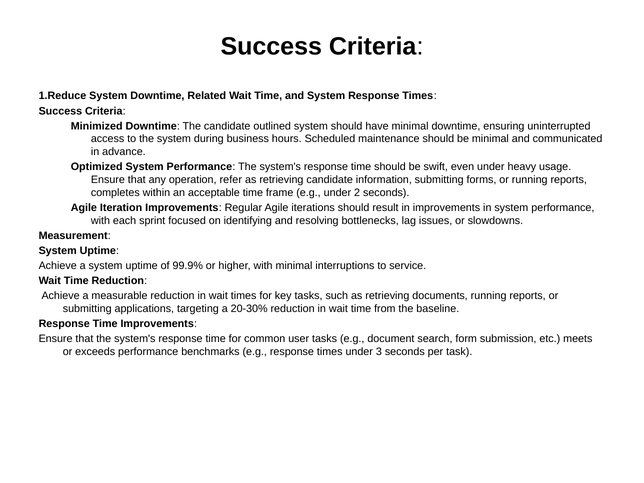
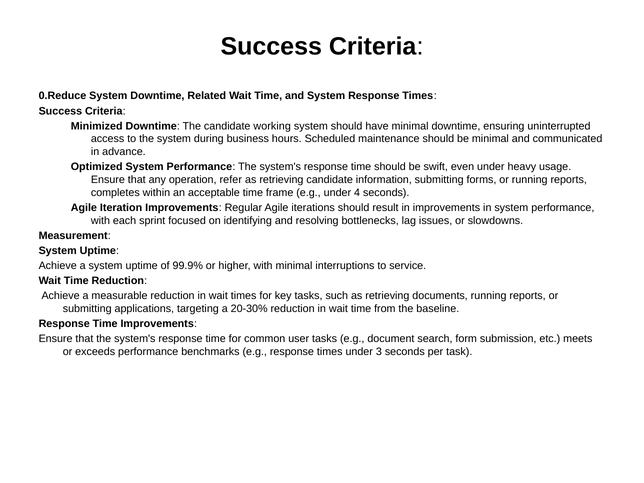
1.Reduce: 1.Reduce -> 0.Reduce (62, 96)
outlined: outlined -> working (272, 126)
2: 2 -> 4 (357, 193)
